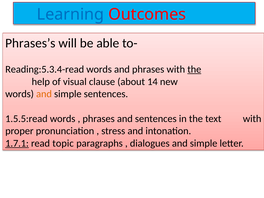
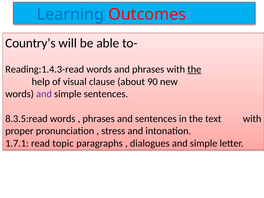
Phrases’s: Phrases’s -> Country’s (30, 43)
Reading:5.3.4-read: Reading:5.3.4-read -> Reading:1.4.3-read (45, 69)
14: 14 -> 90 (153, 82)
and colour: orange -> purple (44, 94)
1.5.5:read: 1.5.5:read -> 8.3.5:read (26, 119)
1.7.1 underline: present -> none (17, 143)
